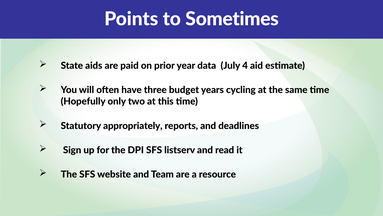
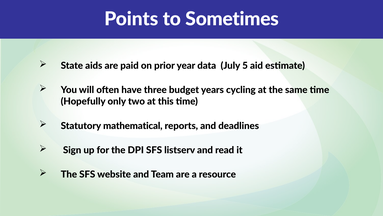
4: 4 -> 5 (245, 66)
appropriately: appropriately -> mathematical (133, 126)
